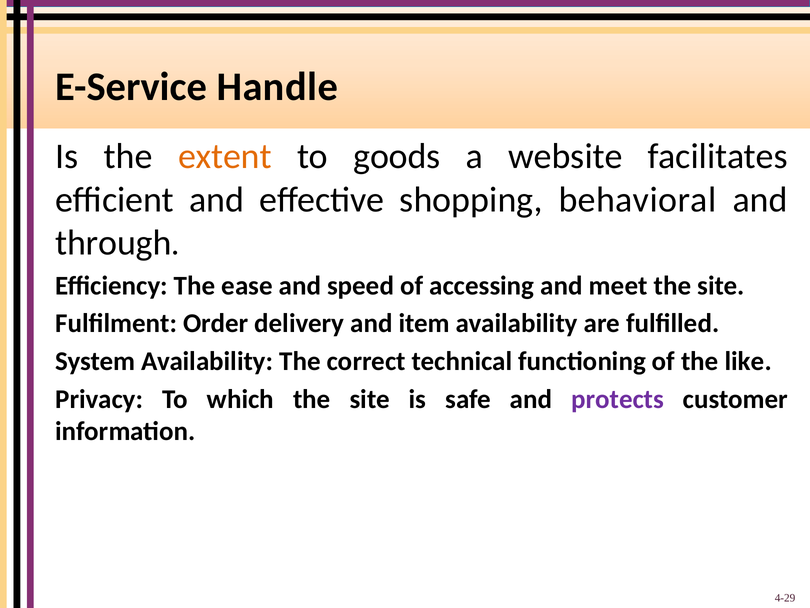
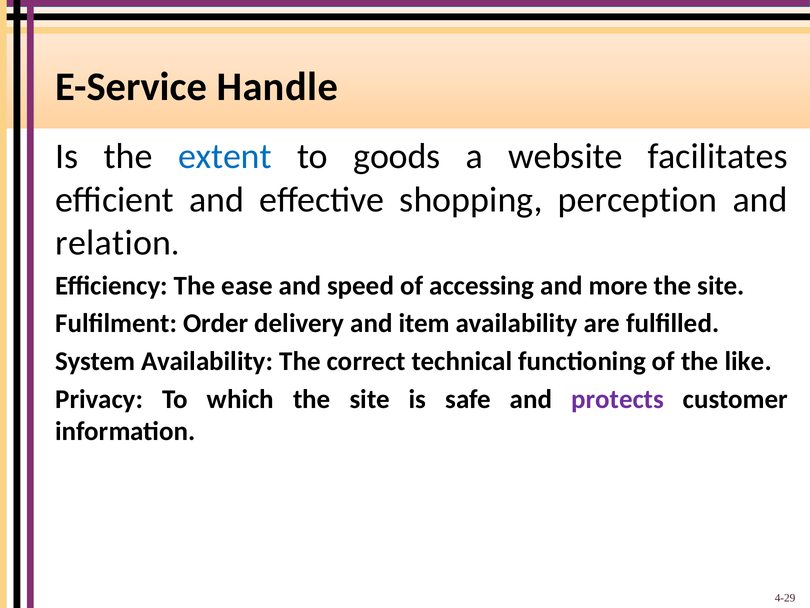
extent colour: orange -> blue (225, 156)
behavioral: behavioral -> perception (638, 200)
through: through -> relation (113, 243)
meet: meet -> more (618, 285)
